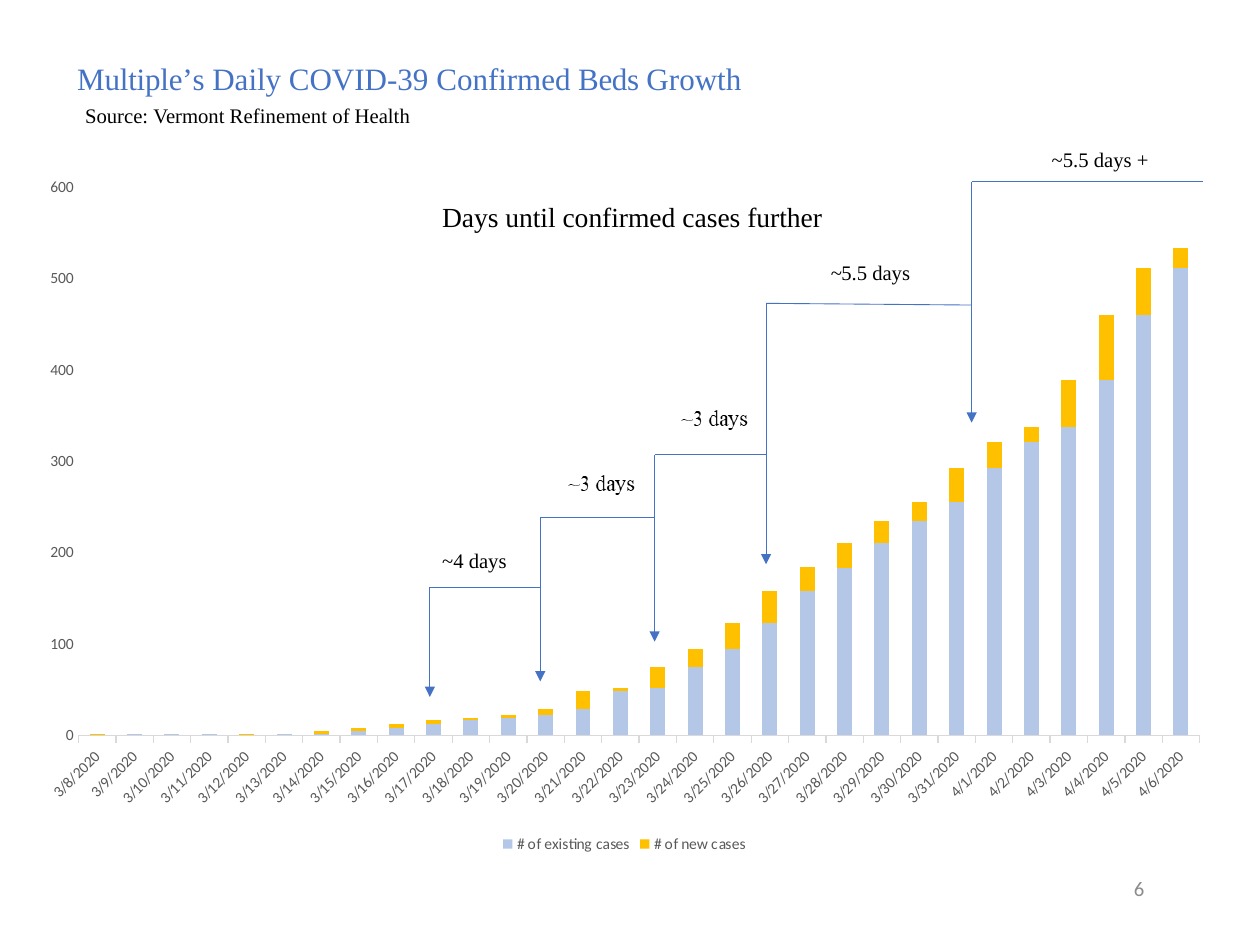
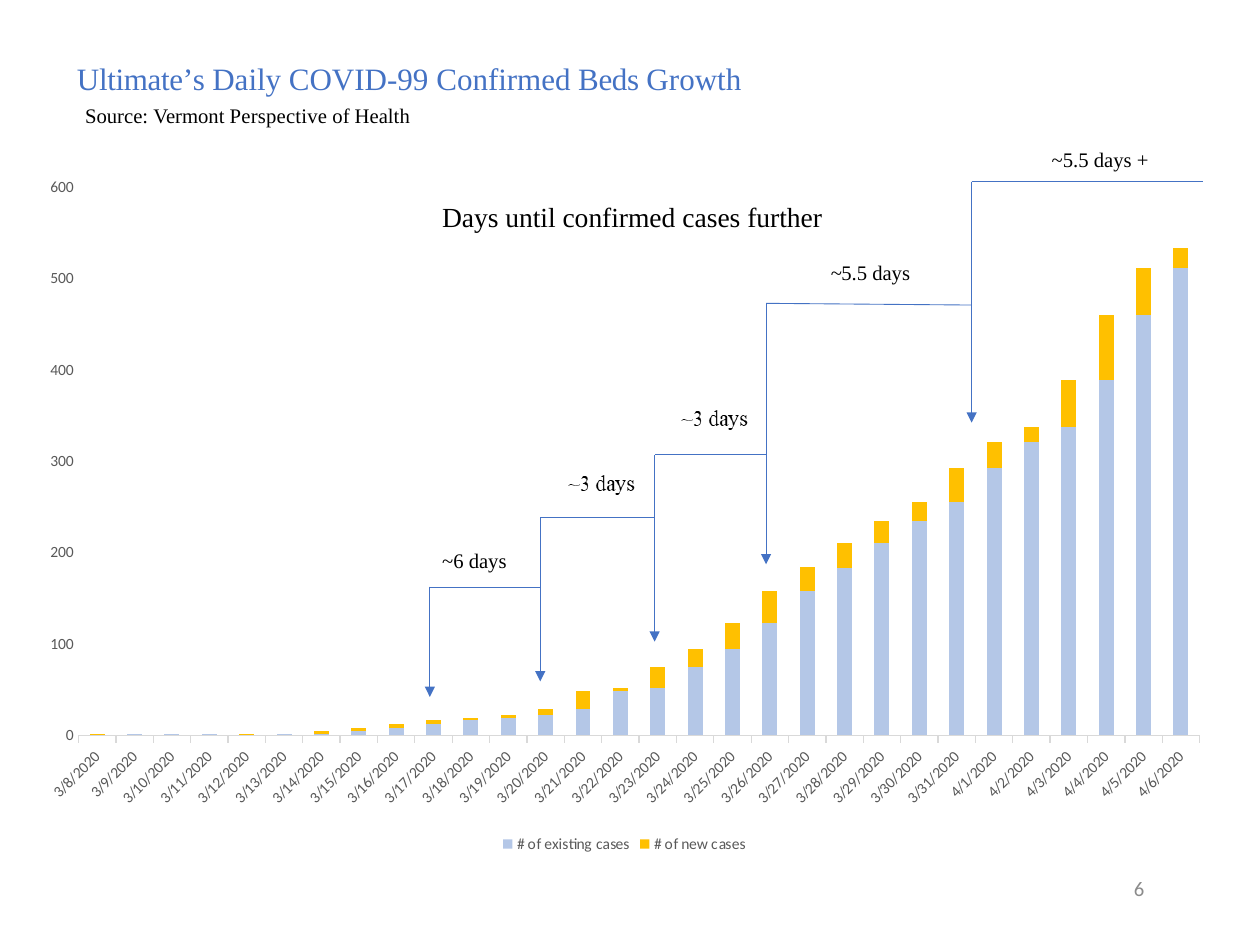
Multiple’s: Multiple’s -> Ultimate’s (141, 80)
COVID-39: COVID-39 -> COVID-99 (359, 80)
Refinement: Refinement -> Perspective (278, 117)
~4: ~4 -> ~6 (453, 562)
